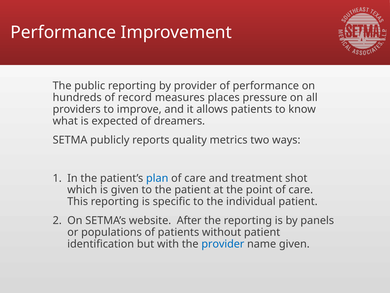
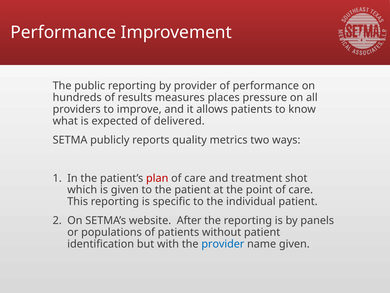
record: record -> results (135, 97)
dreamers: dreamers -> delivered (179, 121)
plan colour: blue -> red (157, 178)
